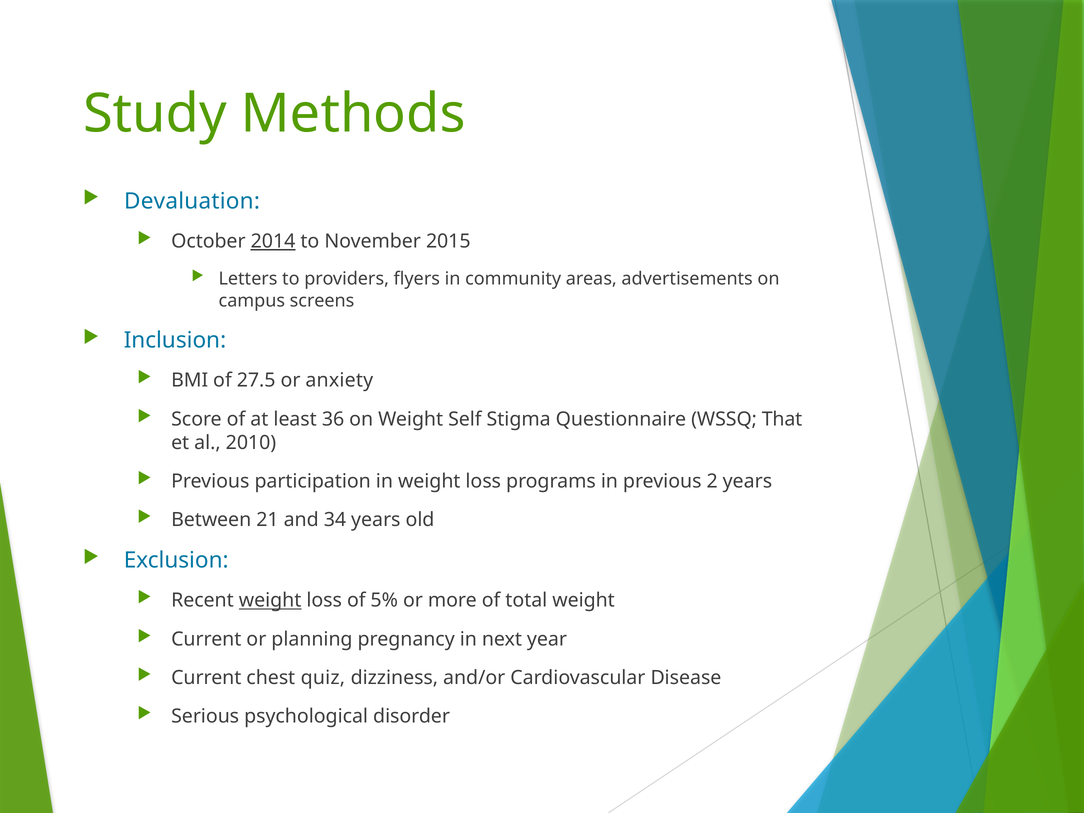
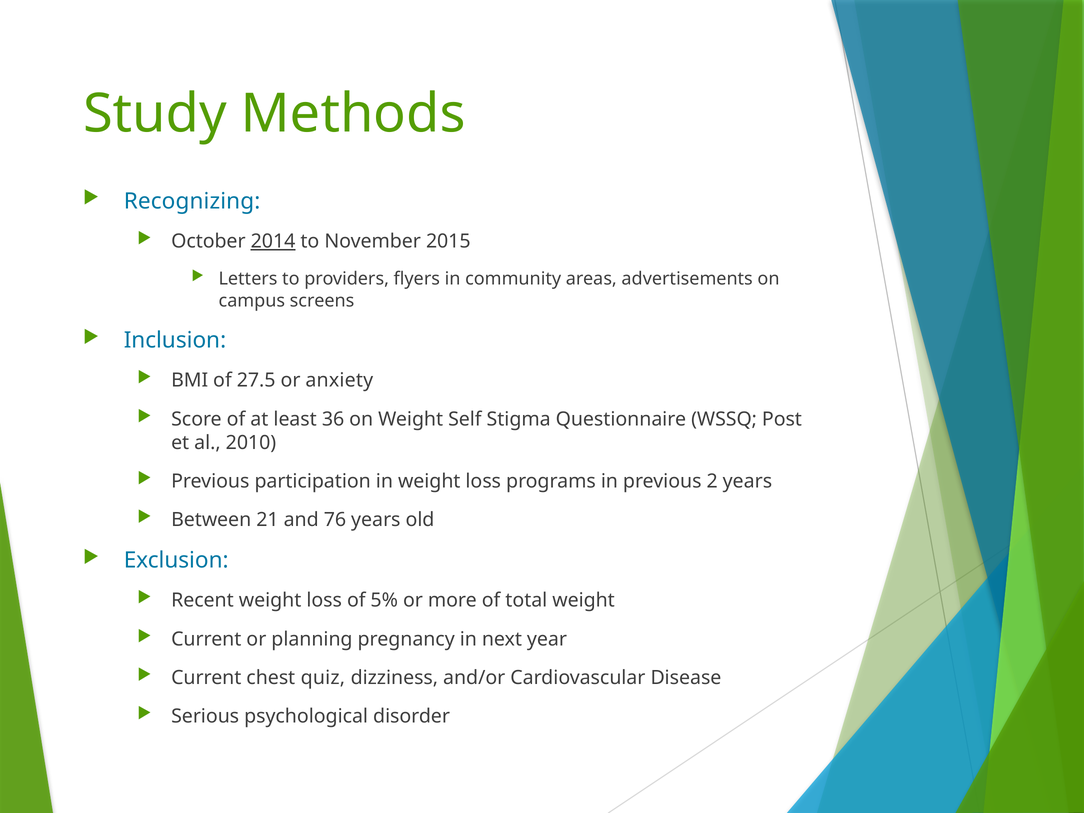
Devaluation: Devaluation -> Recognizing (192, 201)
That: That -> Post (782, 419)
34: 34 -> 76 (335, 520)
weight underline: present -> none (270, 601)
